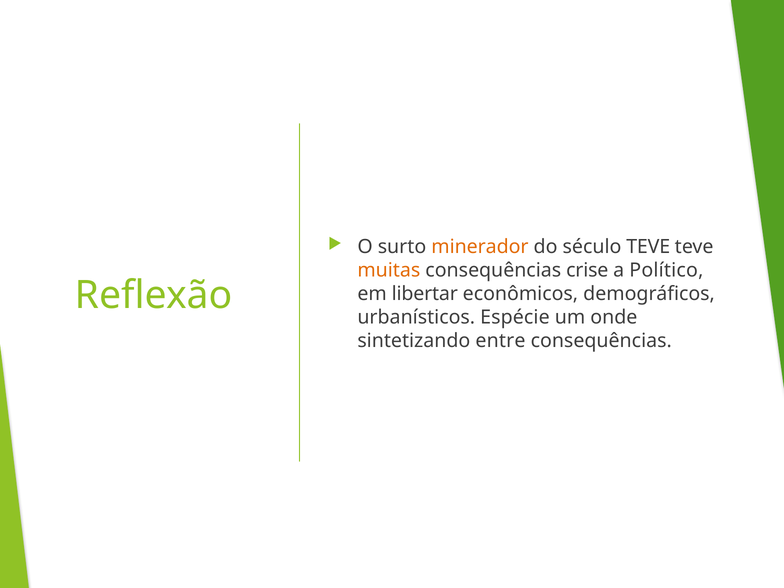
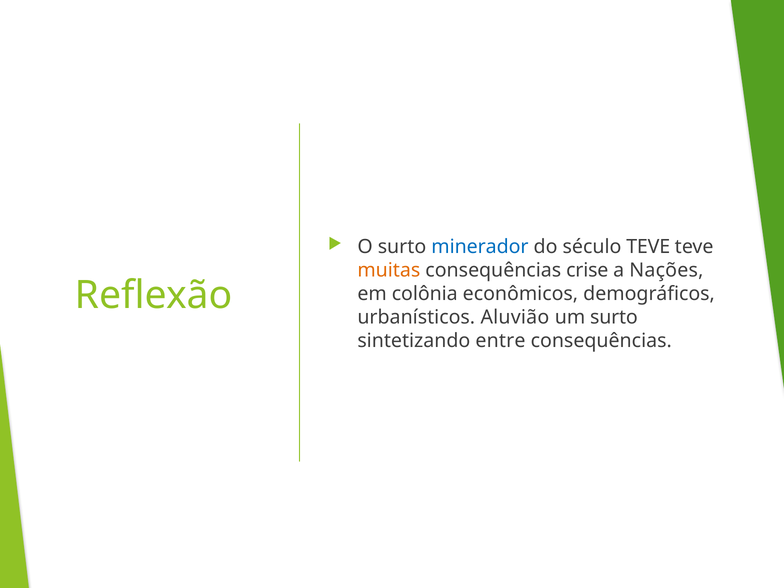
minerador colour: orange -> blue (480, 247)
Político: Político -> Nações (666, 270)
libertar: libertar -> colônia (425, 294)
Espécie: Espécie -> Aluvião (515, 317)
um onde: onde -> surto (614, 317)
